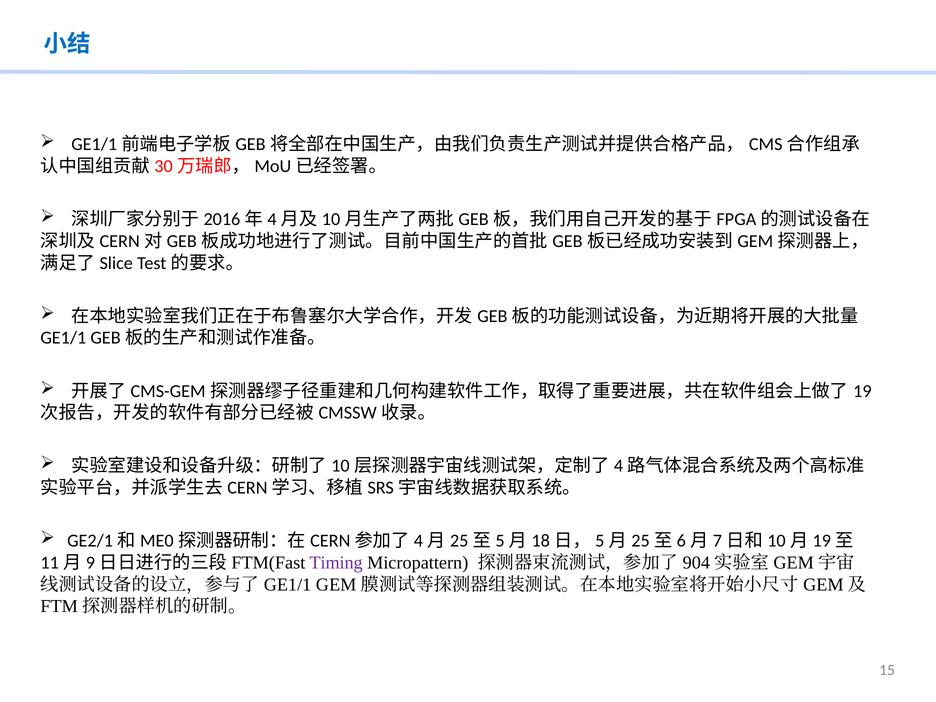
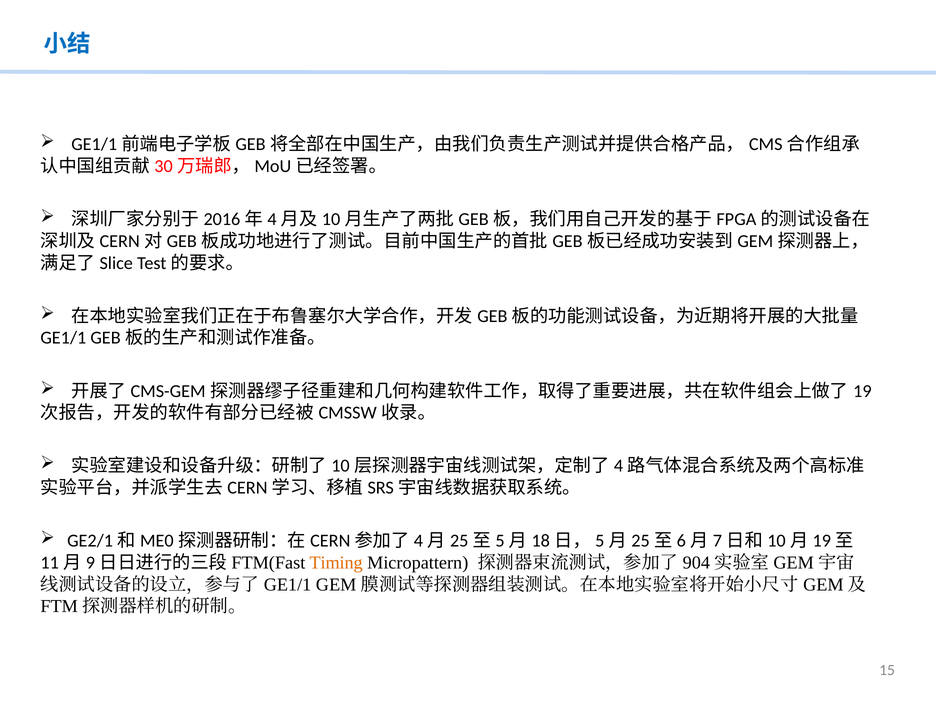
Timing colour: purple -> orange (336, 563)
